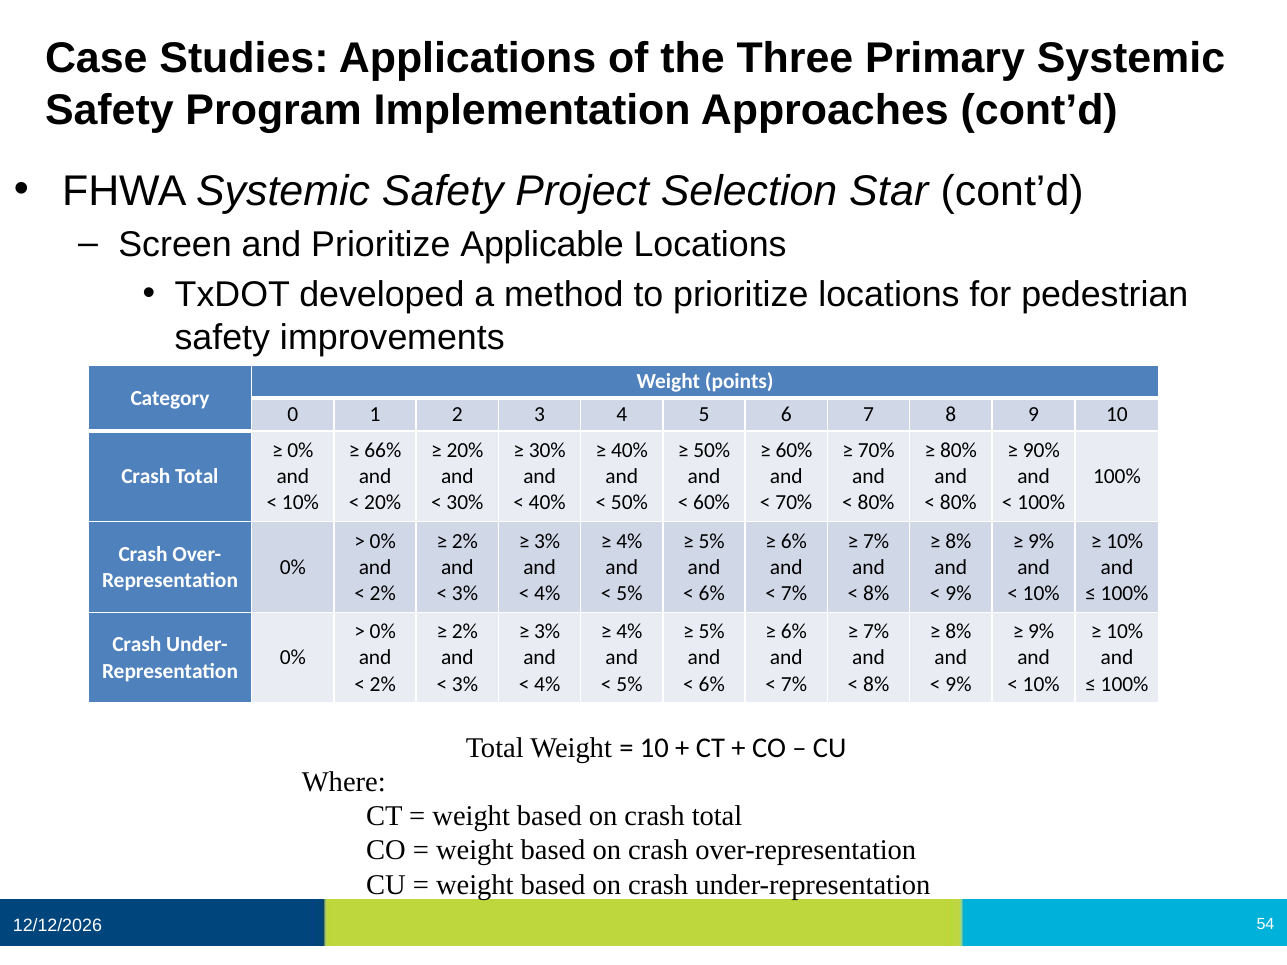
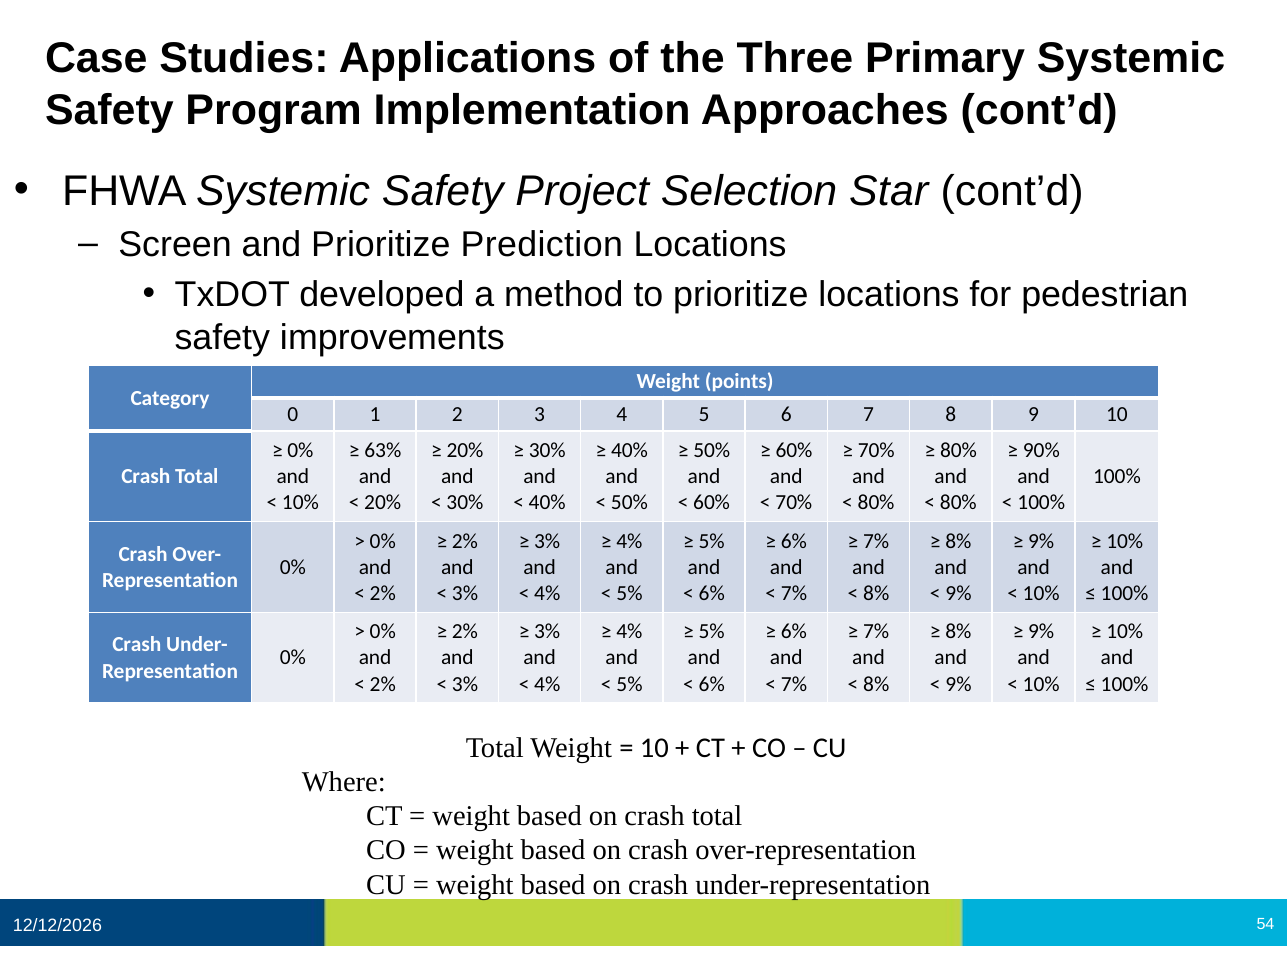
Applicable: Applicable -> Prediction (542, 245)
66%: 66% -> 63% (383, 451)
